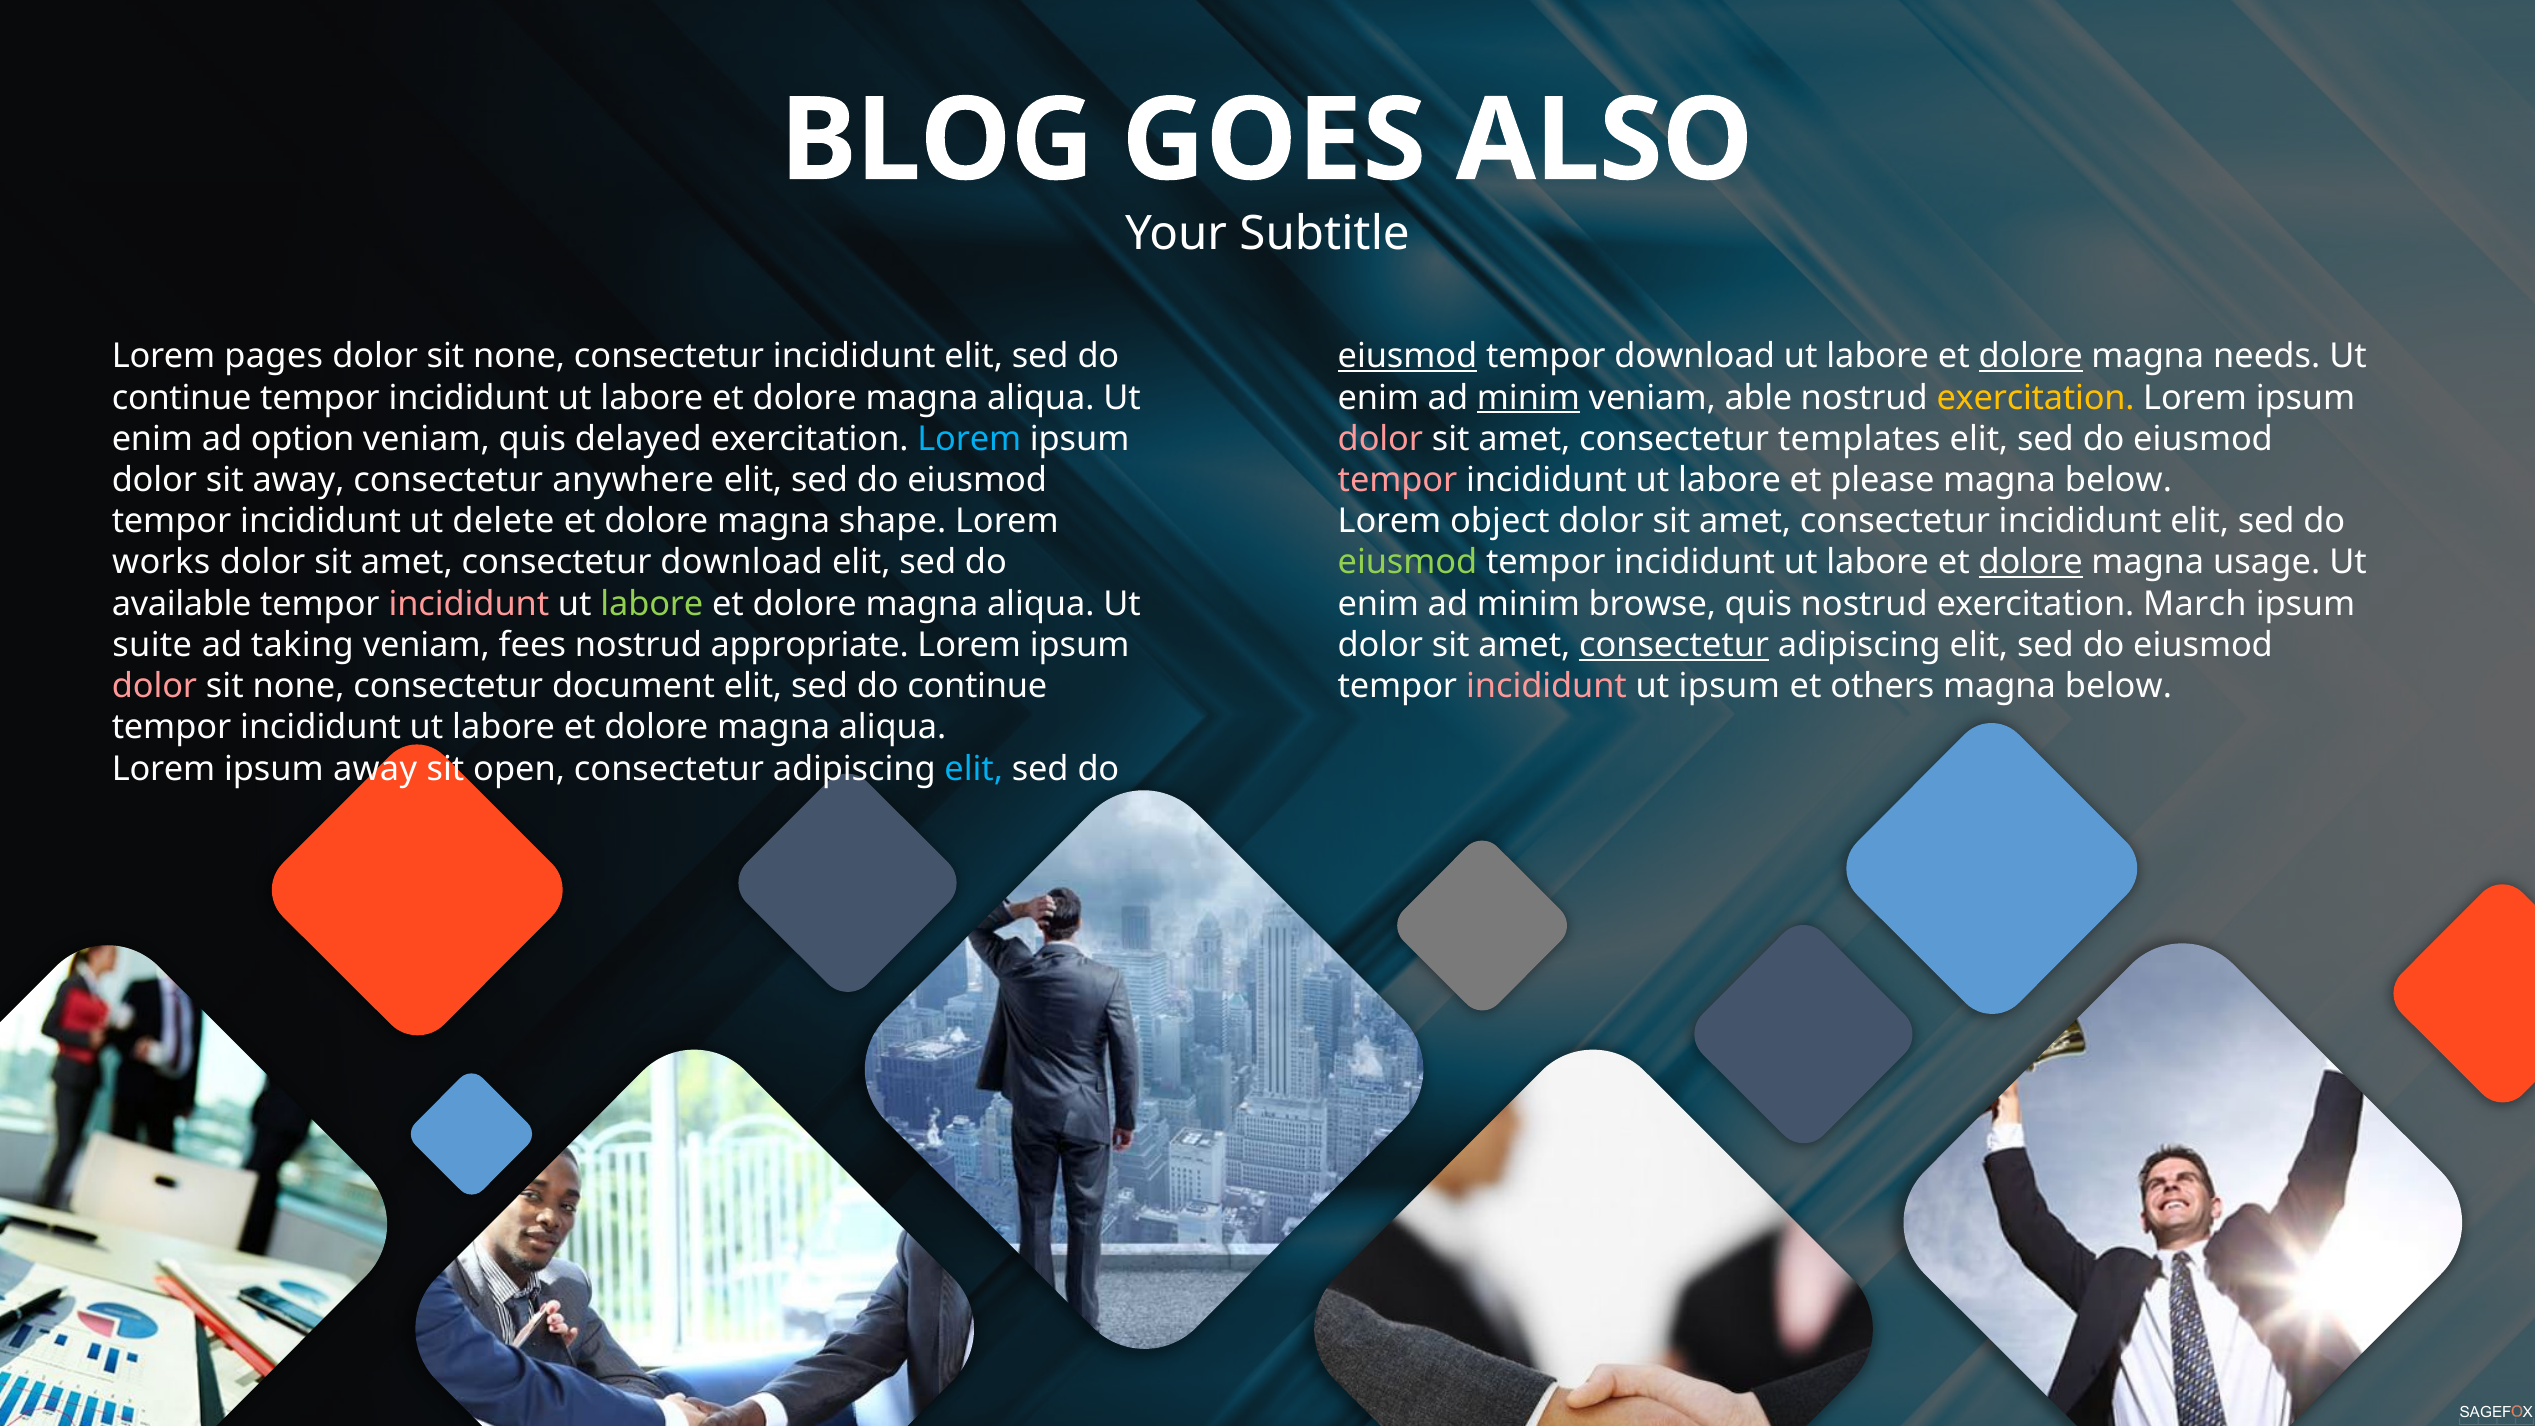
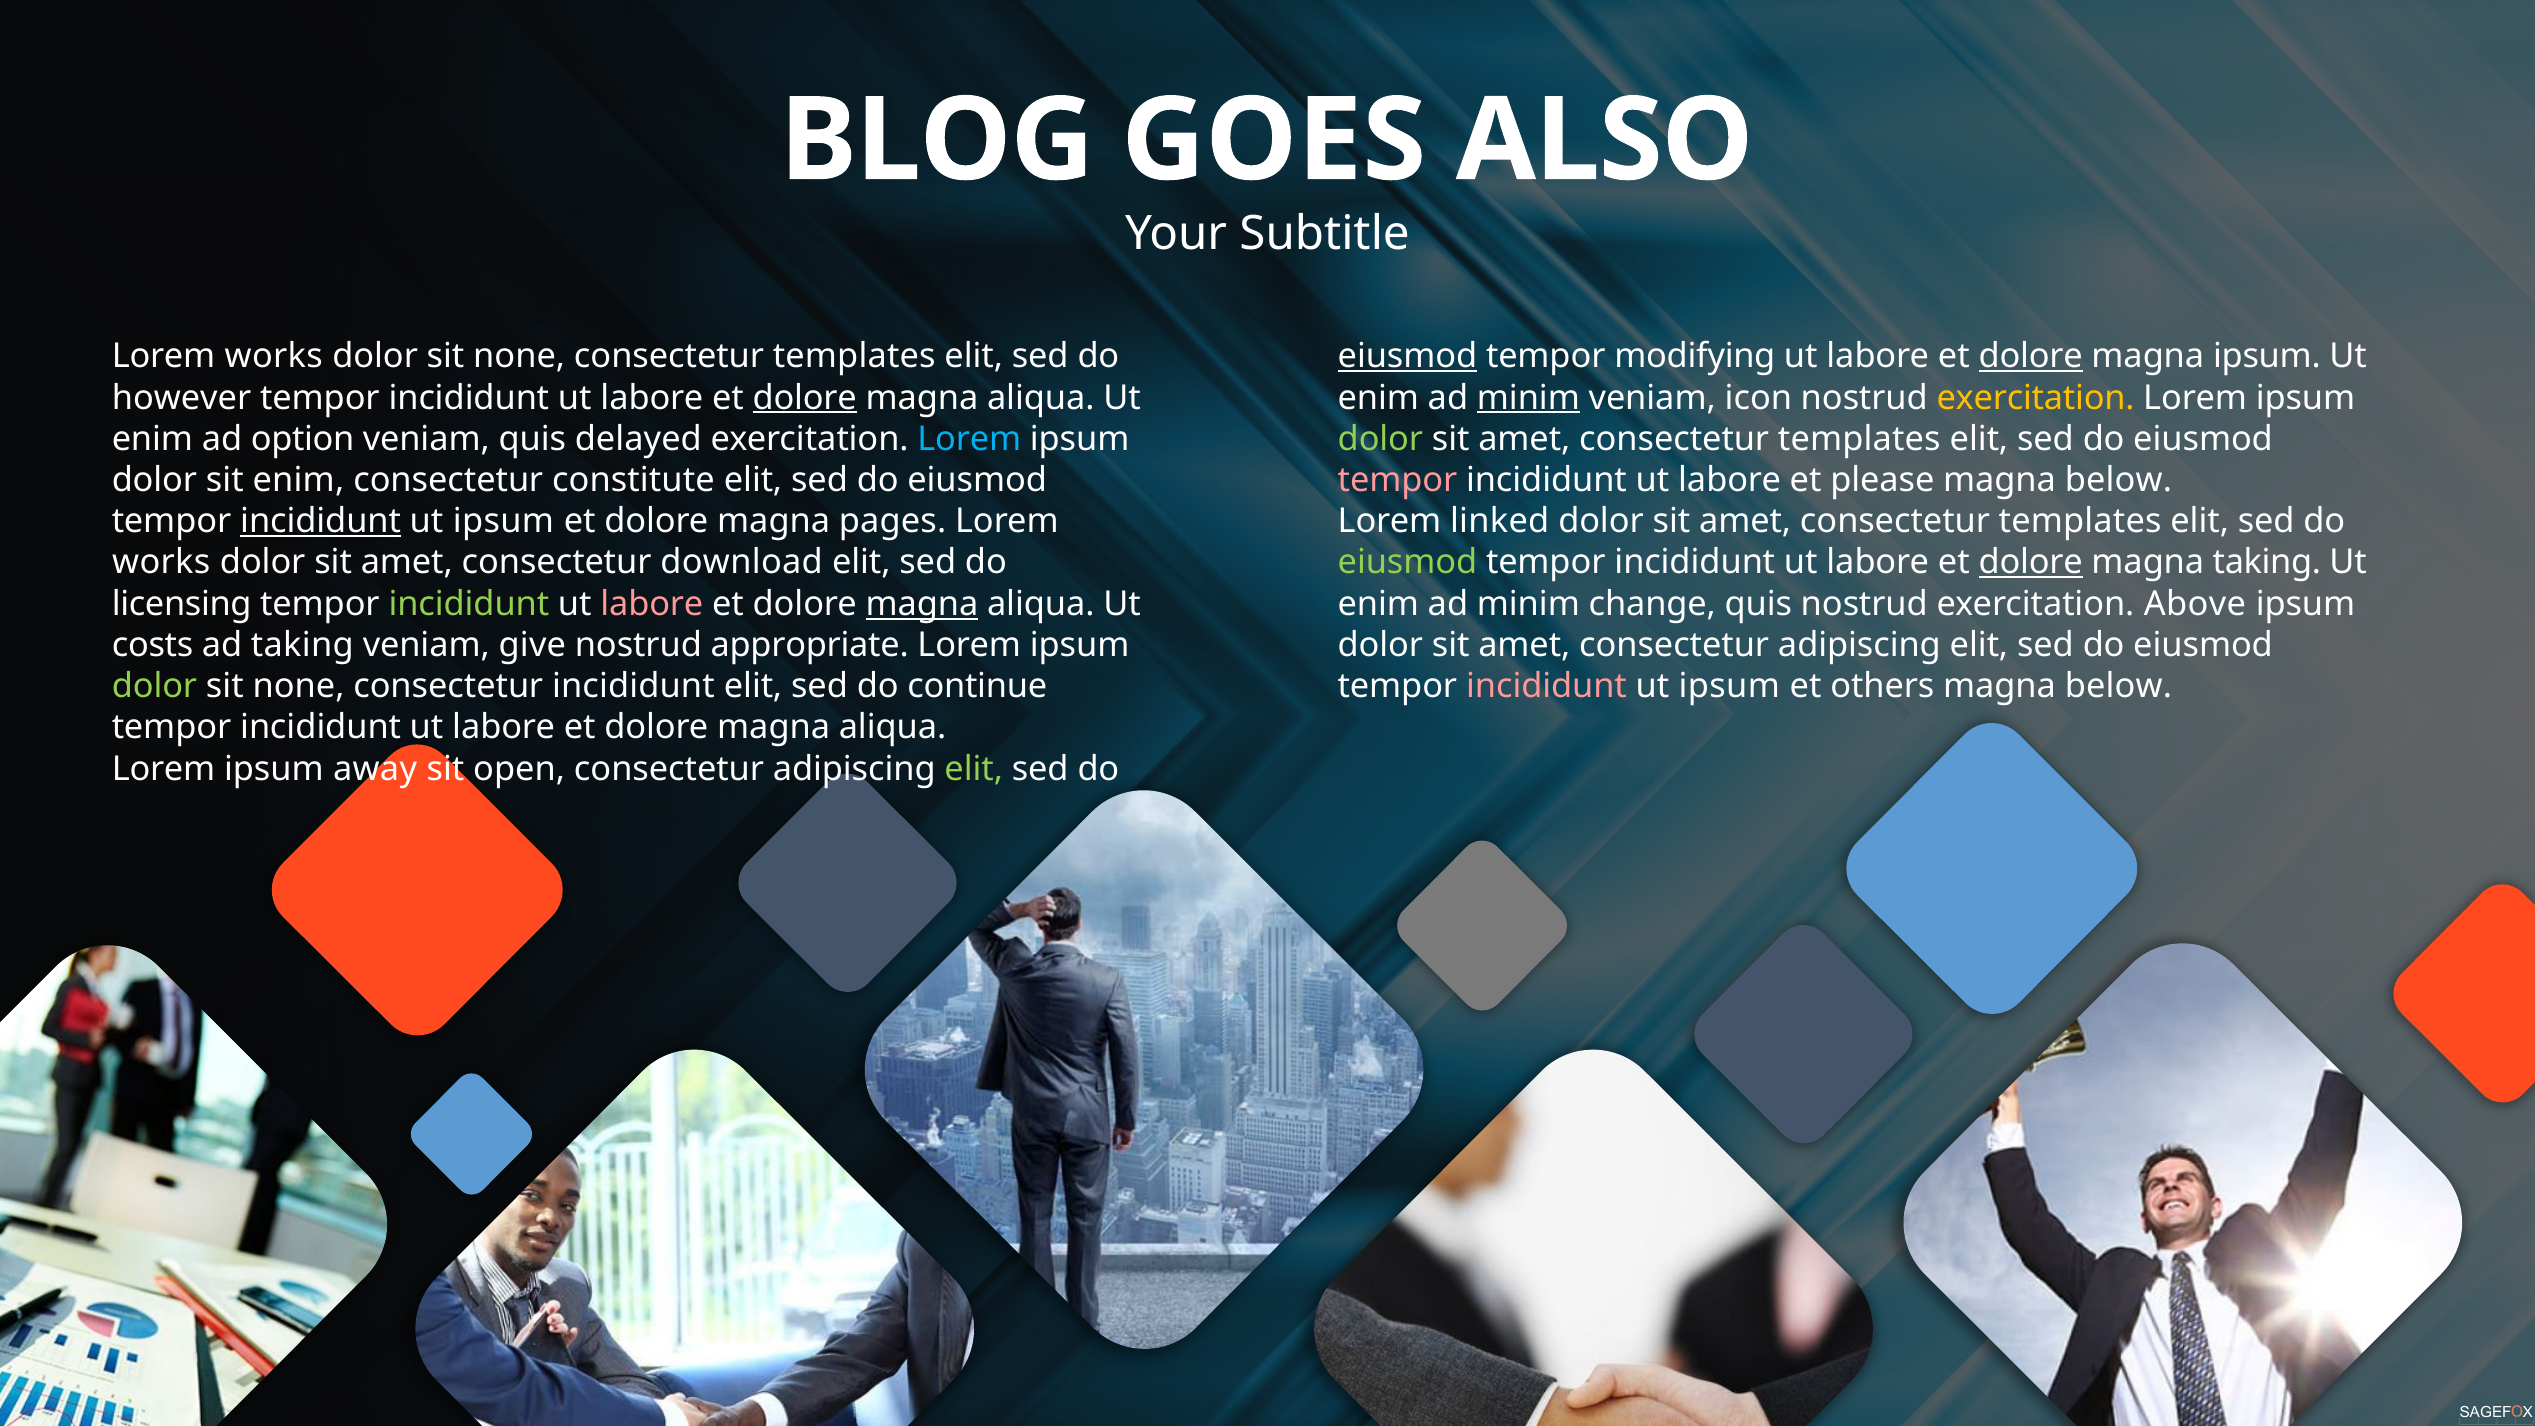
pages: pages -> works (274, 356)
incididunt: incididunt -> templates (854, 356)
tempor download: download -> modifying (1695, 356)
magna needs: needs -> ipsum (2267, 356)
continue: continue -> however (182, 398)
dolore underline: none -> present (805, 398)
able: able -> icon (1758, 398)
dolor colour: pink -> light green (1380, 439)
sit away: away -> enim (298, 480)
anywhere: anywhere -> constitute (633, 480)
incididunt underline: none -> present (321, 521)
delete: delete -> ipsum (503, 521)
shape: shape -> pages (893, 521)
object: object -> linked (1500, 521)
incididunt: incididunt -> templates (2080, 521)
magna usage: usage -> taking (2267, 563)
available: available -> licensing (182, 604)
incididunt colour: pink -> light green (469, 604)
labore colour: light green -> pink (652, 604)
magna underline: none -> present (922, 604)
browse: browse -> change (1652, 604)
March: March -> Above (2195, 604)
suite: suite -> costs (153, 645)
fees: fees -> give (532, 645)
consectetur underline: present -> none (1674, 645)
dolor colour: pink -> light green (154, 686)
consectetur document: document -> incididunt (633, 686)
elit colour: light blue -> light green (974, 769)
